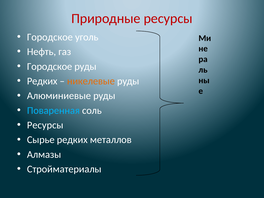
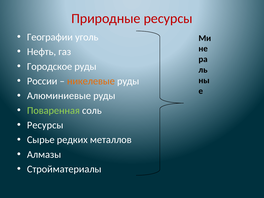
Городское: Городское -> Географии (50, 37)
Редких: Редких -> России (42, 81)
Поваренная colour: light blue -> light green (53, 110)
